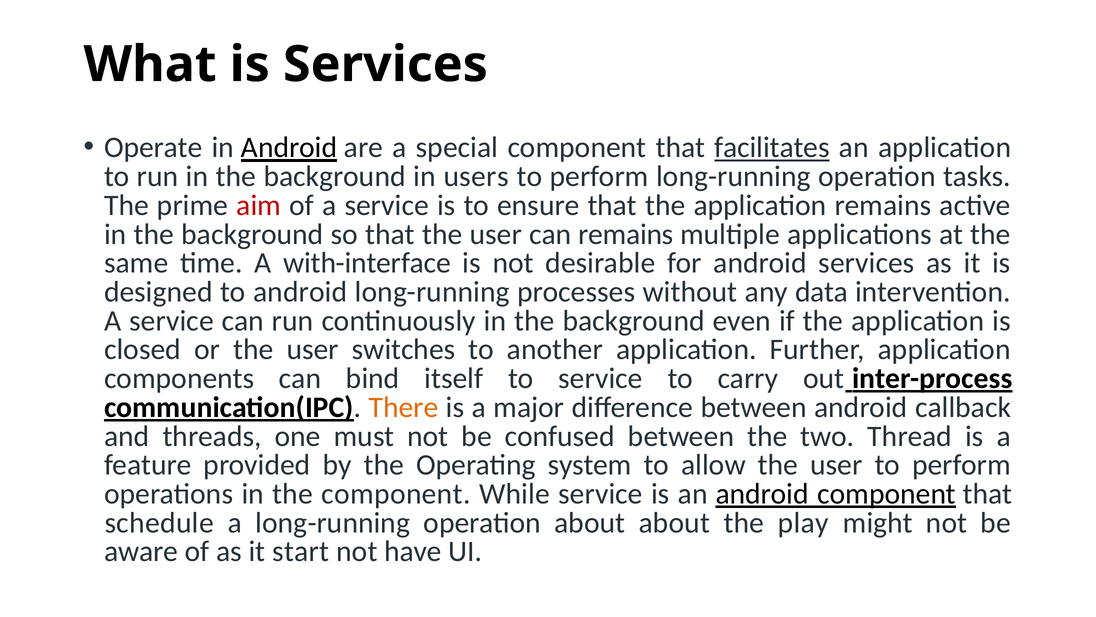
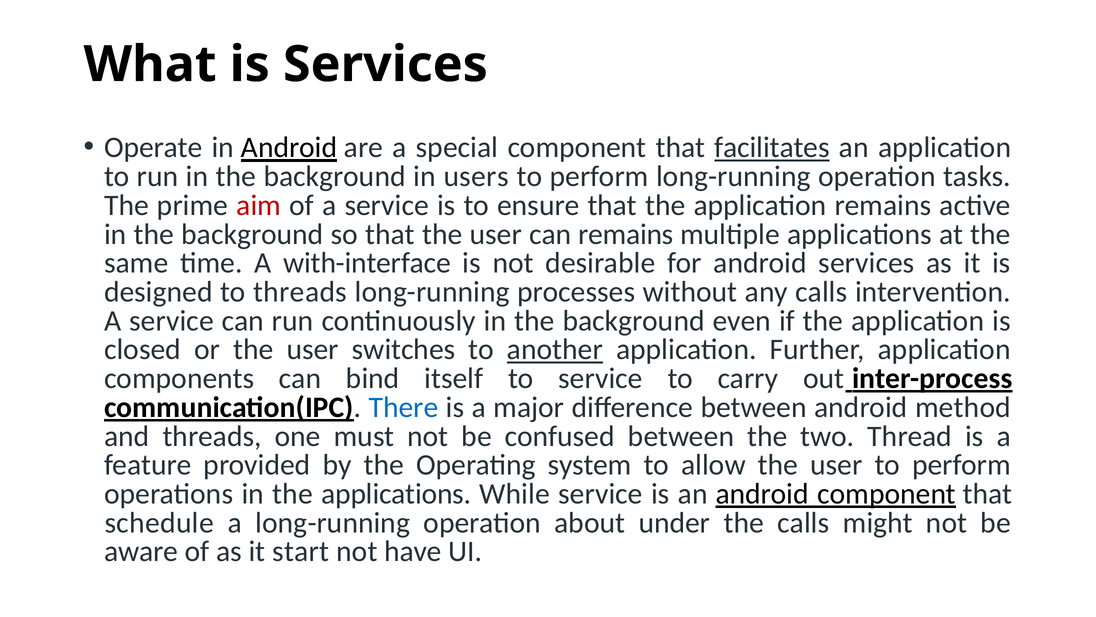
to android: android -> threads (300, 292)
any data: data -> calls (821, 292)
another underline: none -> present (555, 349)
There colour: orange -> blue (404, 407)
callback: callback -> method (963, 407)
the component: component -> applications (396, 494)
about about: about -> under (674, 522)
the play: play -> calls (803, 522)
